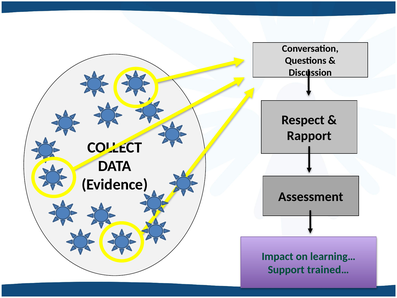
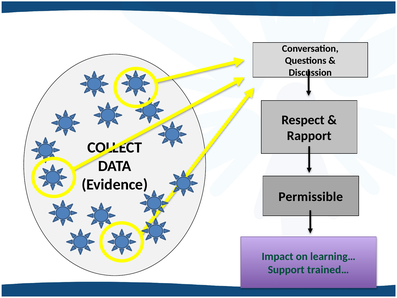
Assessment: Assessment -> Permissible (311, 197)
